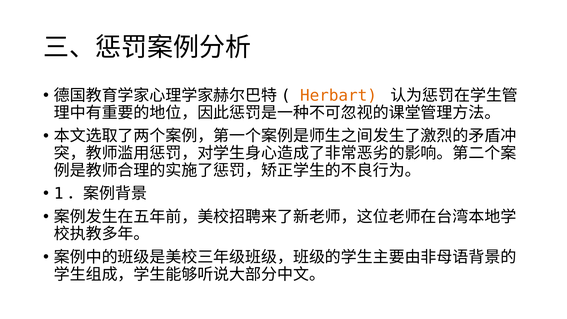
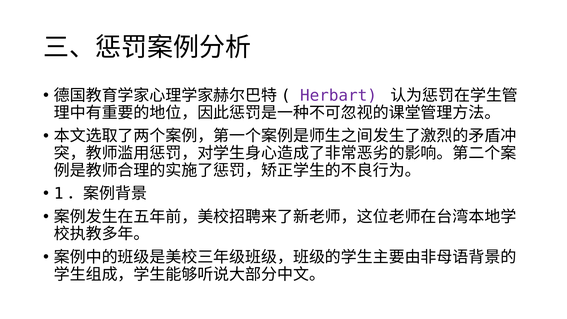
Herbart colour: orange -> purple (338, 96)
